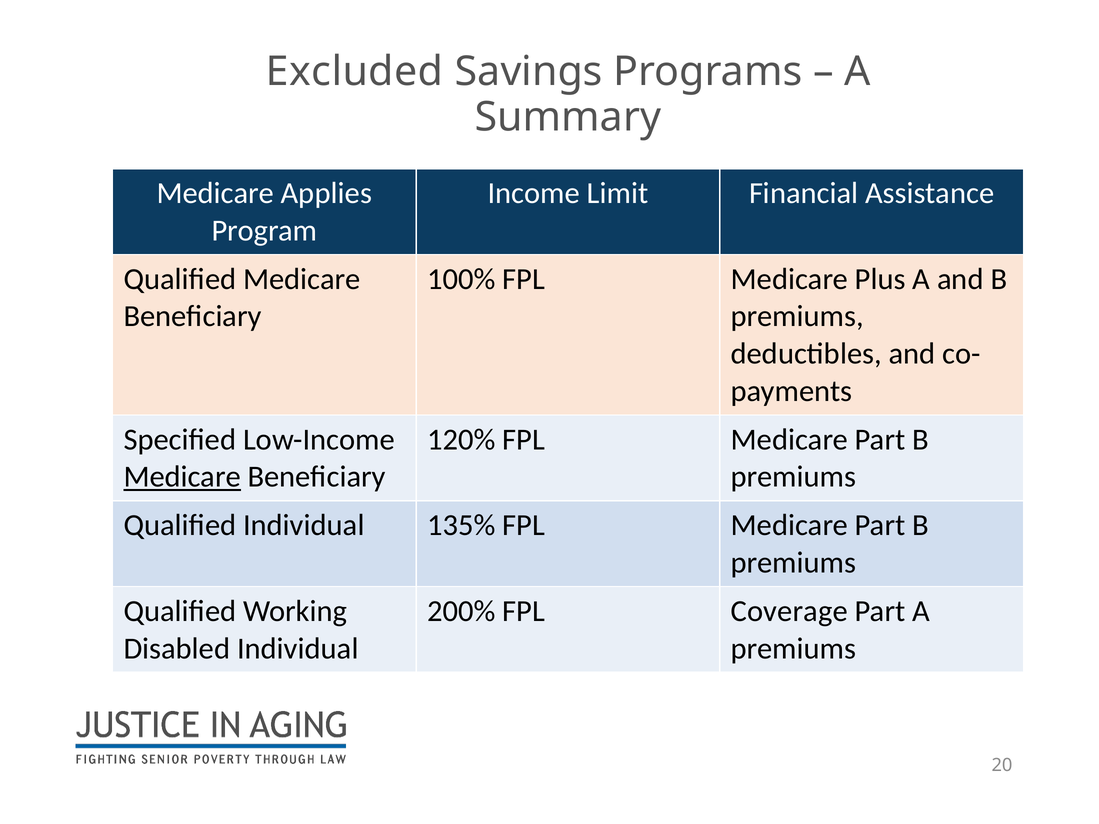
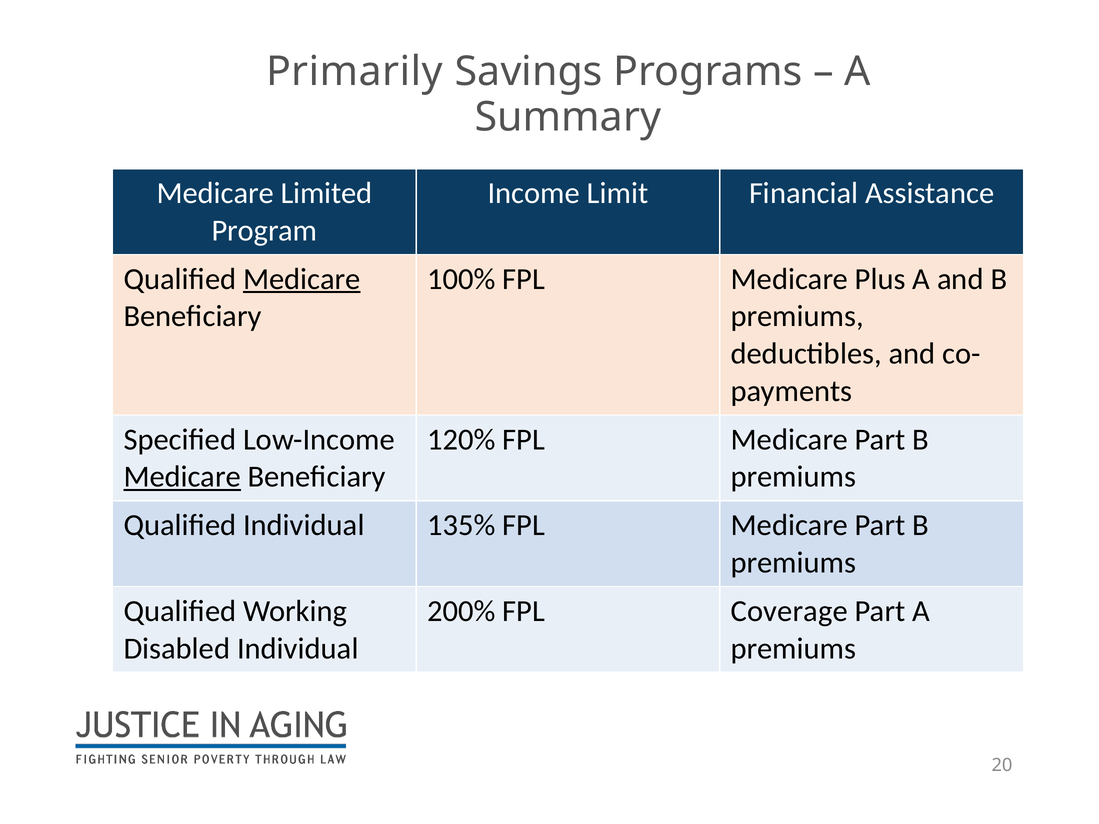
Excluded: Excluded -> Primarily (355, 72)
Applies: Applies -> Limited (326, 193)
Medicare underline: none -> present (302, 279)
